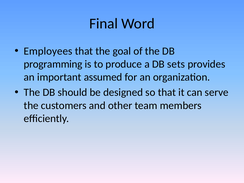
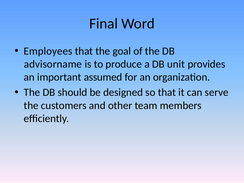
programming: programming -> advisorname (53, 64)
sets: sets -> unit (176, 64)
